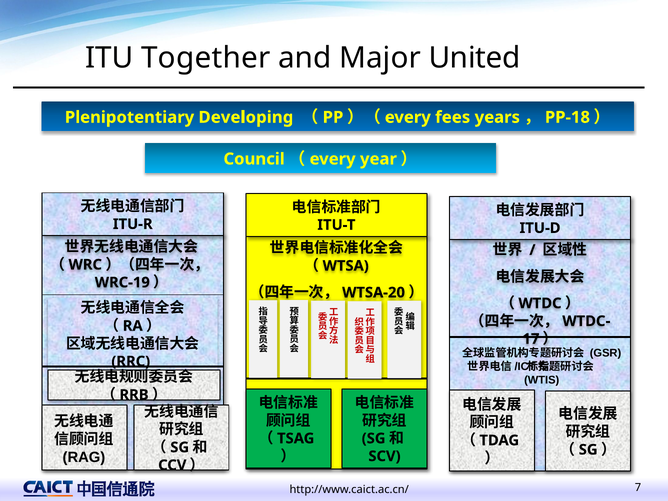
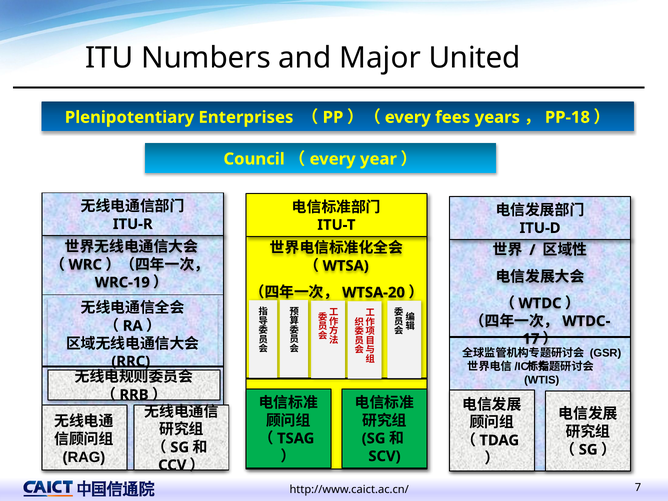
Together: Together -> Numbers (206, 58)
Developing: Developing -> Enterprises (246, 117)
